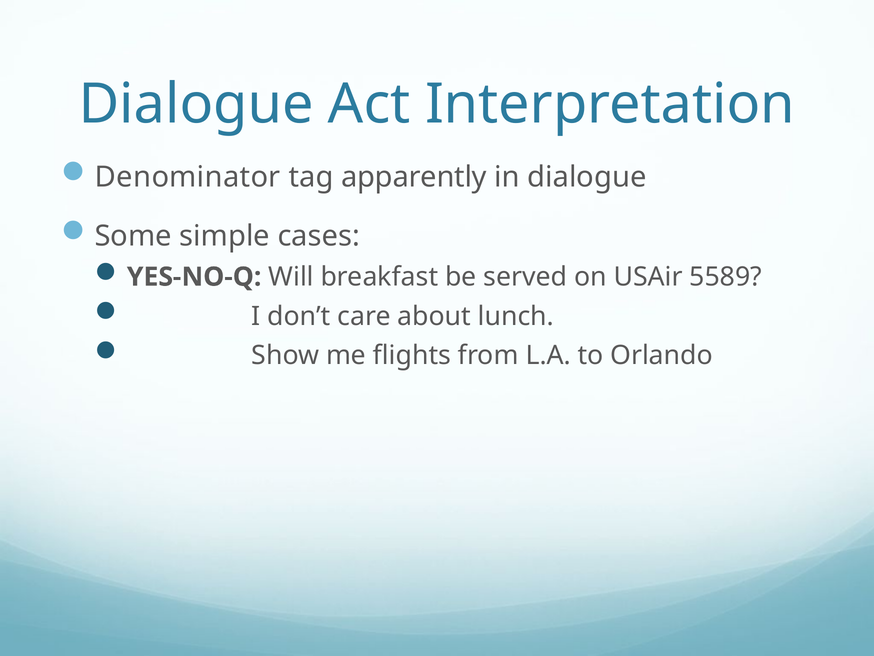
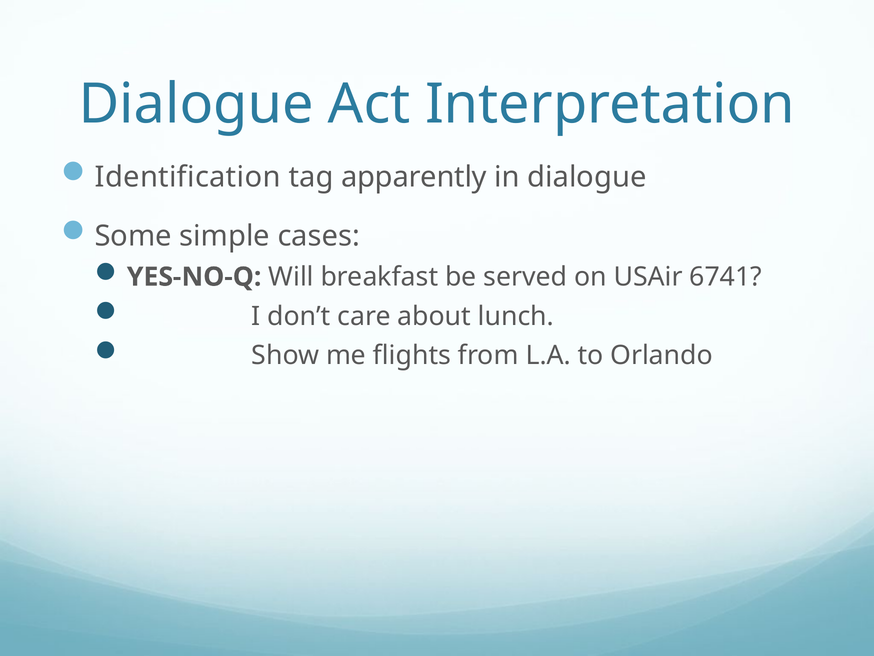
Denominator: Denominator -> Identification (188, 177)
5589: 5589 -> 6741 (726, 277)
